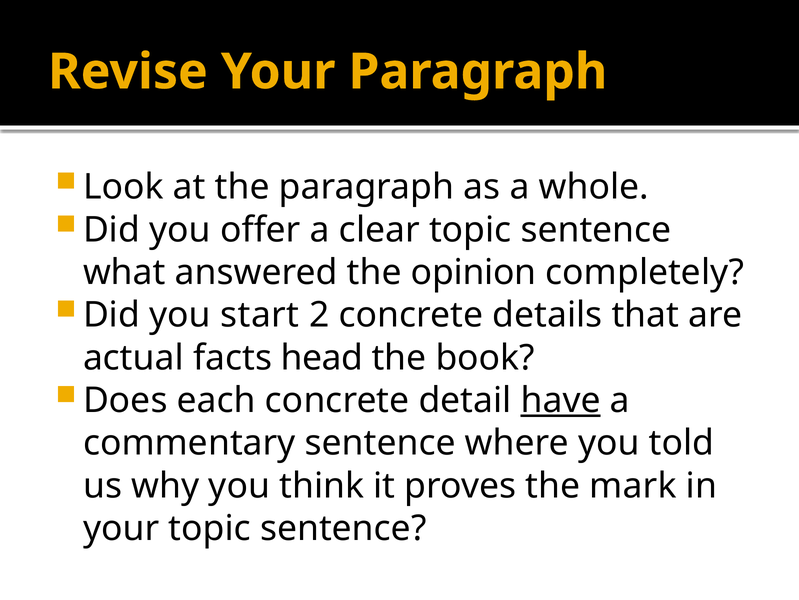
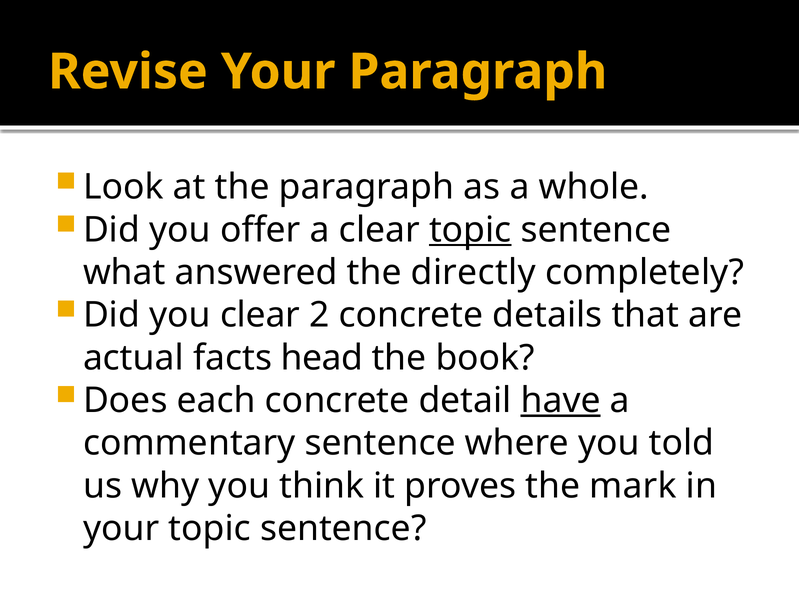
topic underline: none -> present (470, 230)
opinion: opinion -> directly (473, 272)
you start: start -> clear (260, 315)
